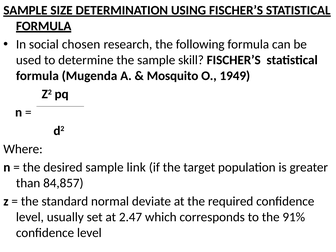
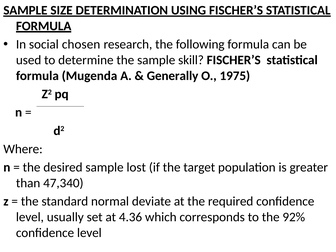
Mosquito: Mosquito -> Generally (173, 76)
1949: 1949 -> 1975 (235, 76)
link: link -> lost (136, 167)
84,857: 84,857 -> 47,340 (63, 183)
2.47: 2.47 -> 4.36 (131, 217)
91%: 91% -> 92% (294, 217)
